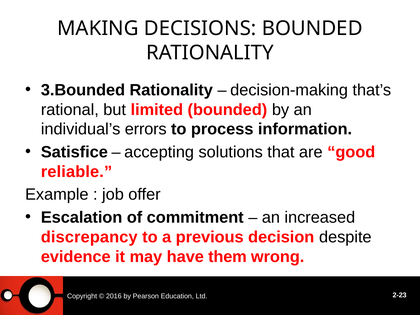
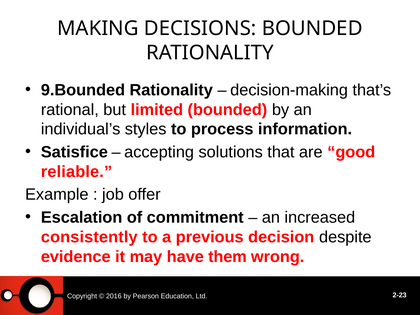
3.Bounded: 3.Bounded -> 9.Bounded (83, 90)
errors: errors -> styles (146, 129)
discrepancy: discrepancy -> consistently (89, 237)
